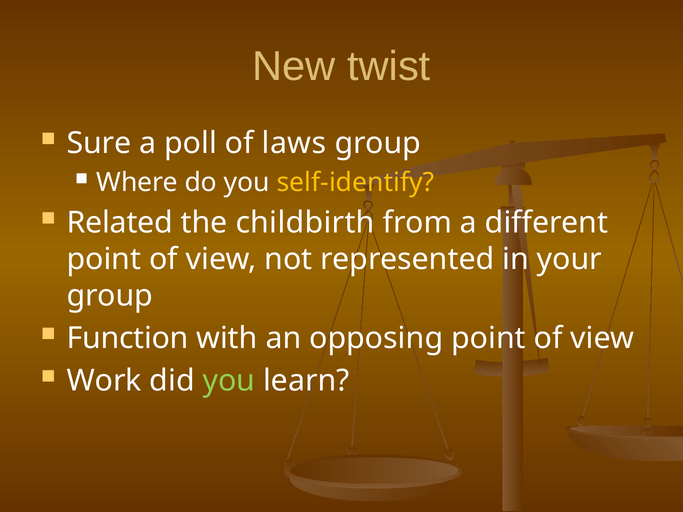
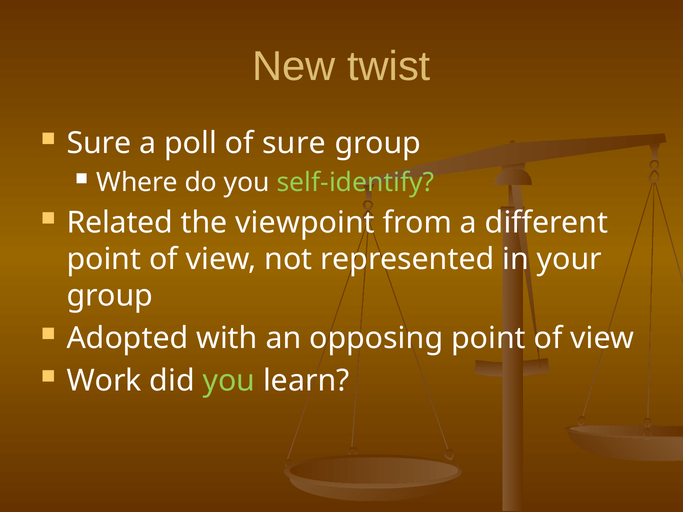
of laws: laws -> sure (294, 143)
self-identify colour: yellow -> light green (356, 182)
childbirth: childbirth -> viewpoint (305, 223)
Function: Function -> Adopted (127, 338)
